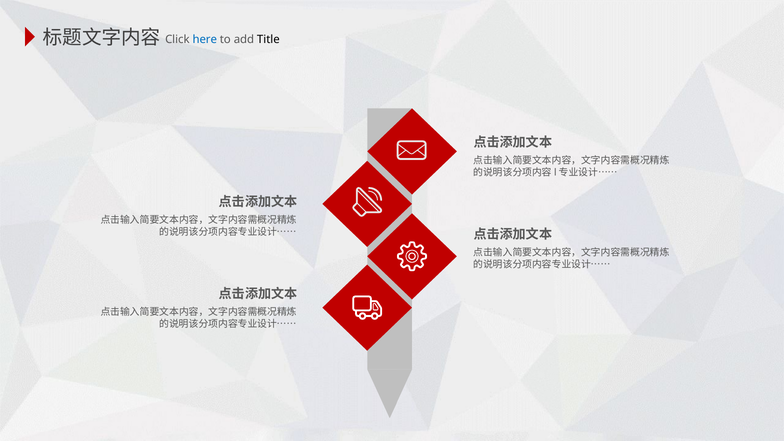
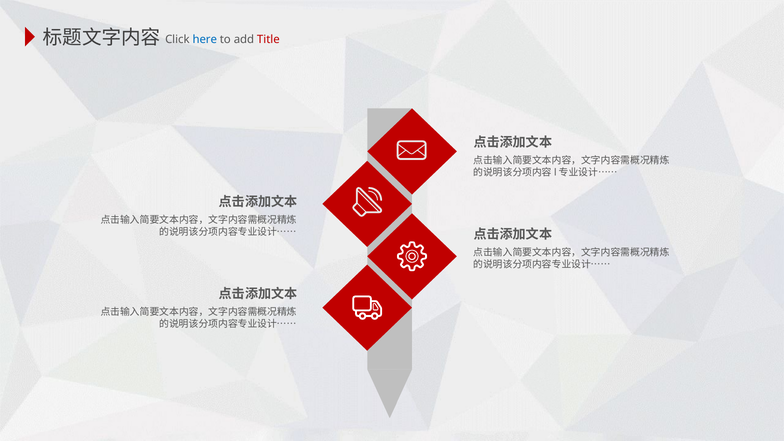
Title colour: black -> red (268, 39)
